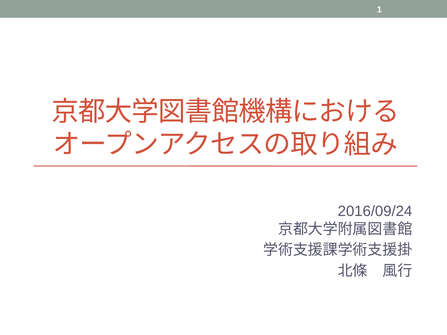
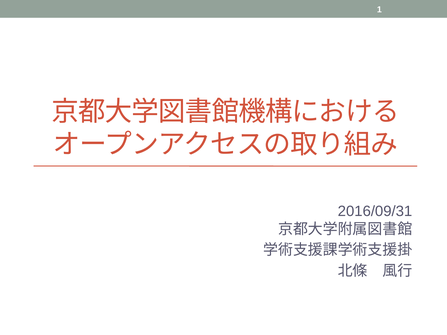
2016/09/24: 2016/09/24 -> 2016/09/31 (375, 212)
